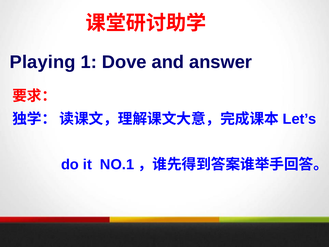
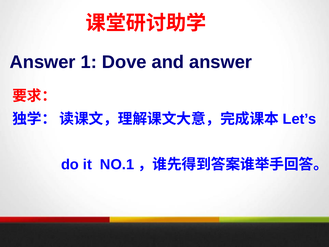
Playing: Playing -> Answer (43, 62)
